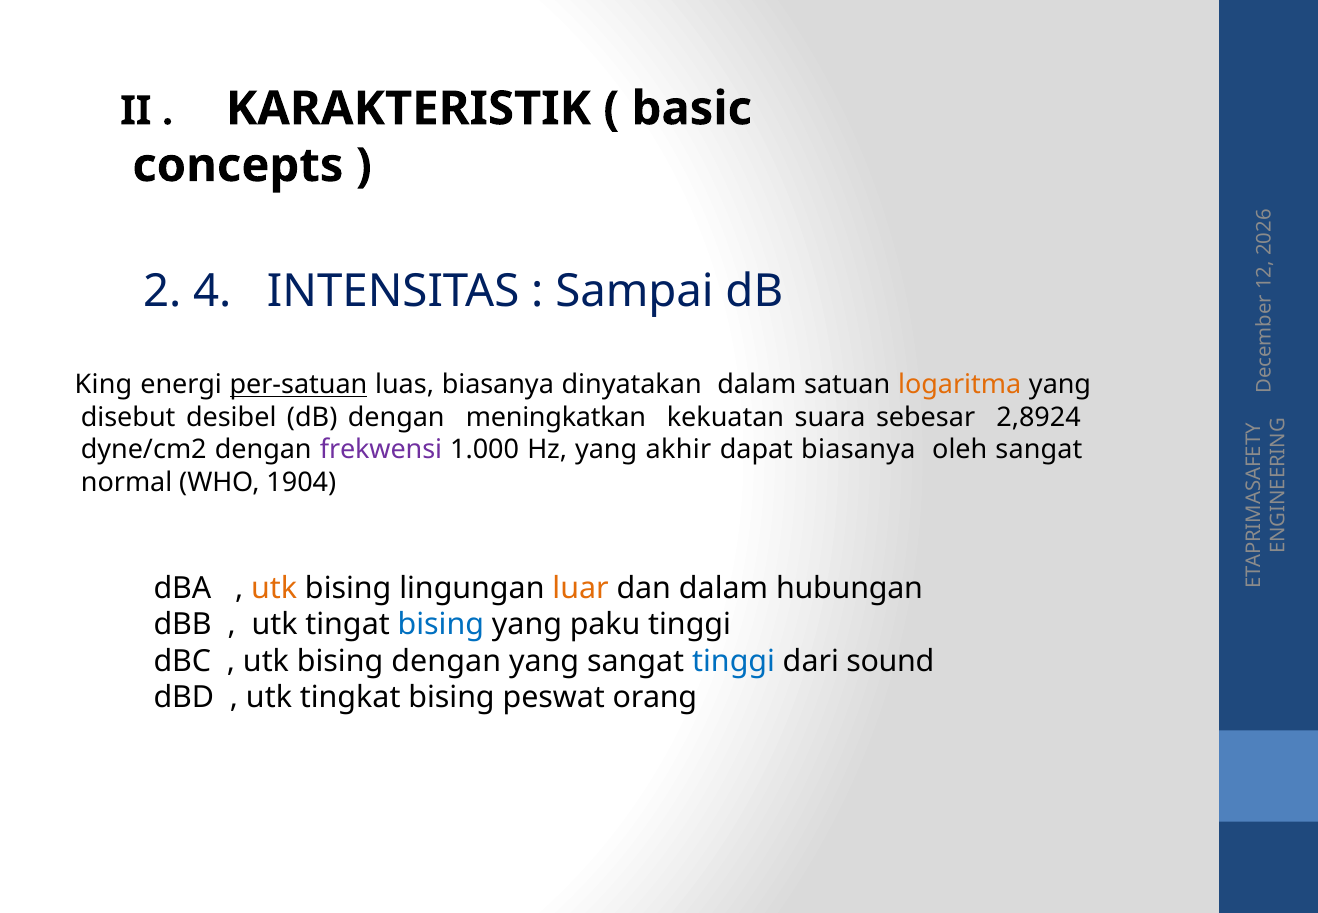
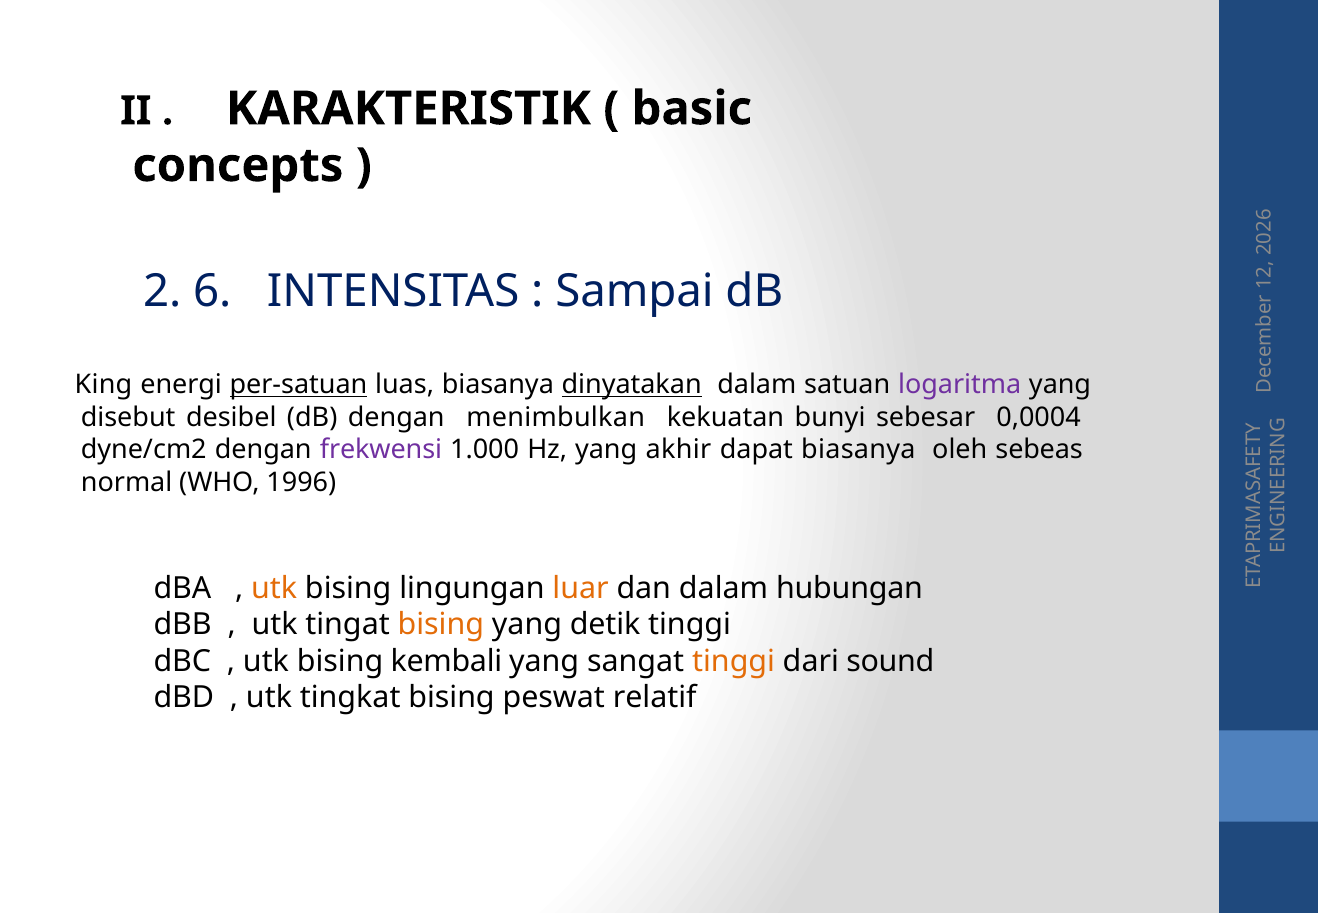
4: 4 -> 6 (212, 292)
dinyatakan underline: none -> present (632, 385)
logaritma colour: orange -> purple (960, 385)
meningkatkan: meningkatkan -> menimbulkan (556, 417)
suara: suara -> bunyi (830, 417)
2,8924: 2,8924 -> 0,0004 (1039, 417)
oleh sangat: sangat -> sebeas (1039, 449)
1904: 1904 -> 1996 (301, 482)
bising colour: blue -> orange (441, 624)
paku: paku -> detik (605, 624)
bising dengan: dengan -> kembali (446, 661)
tinggi colour: blue -> orange (734, 661)
orang: orang -> relatif (655, 697)
